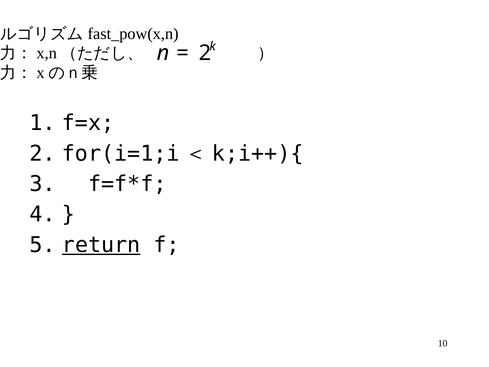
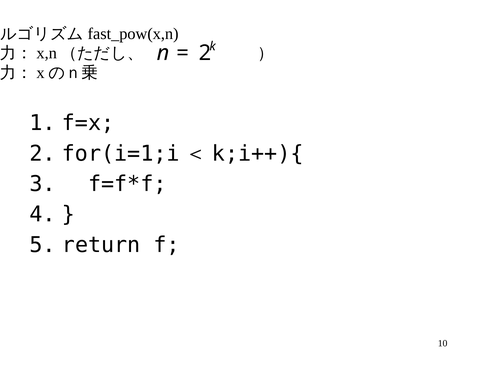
return underline: present -> none (101, 245)
